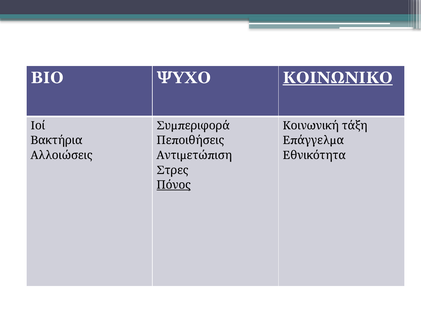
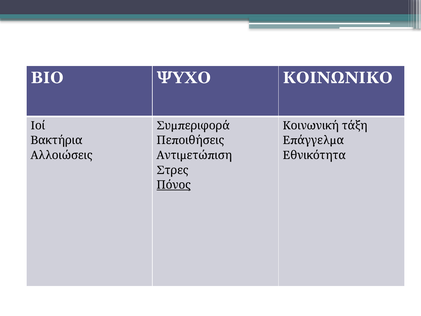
ΚΟΙΝΩΝΙΚΟ underline: present -> none (338, 78)
